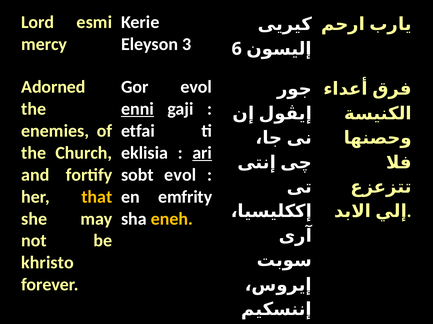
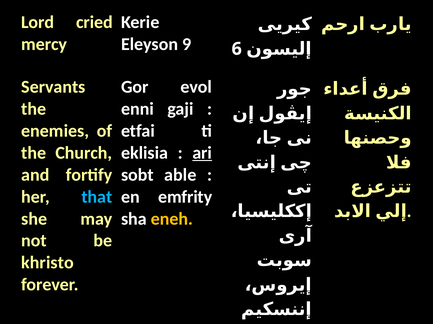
esmi: esmi -> cried (94, 22)
3: 3 -> 9 (187, 44)
Adorned: Adorned -> Servants (53, 87)
enni underline: present -> none (137, 109)
sobt evol: evol -> able (180, 175)
that colour: yellow -> light blue (97, 197)
